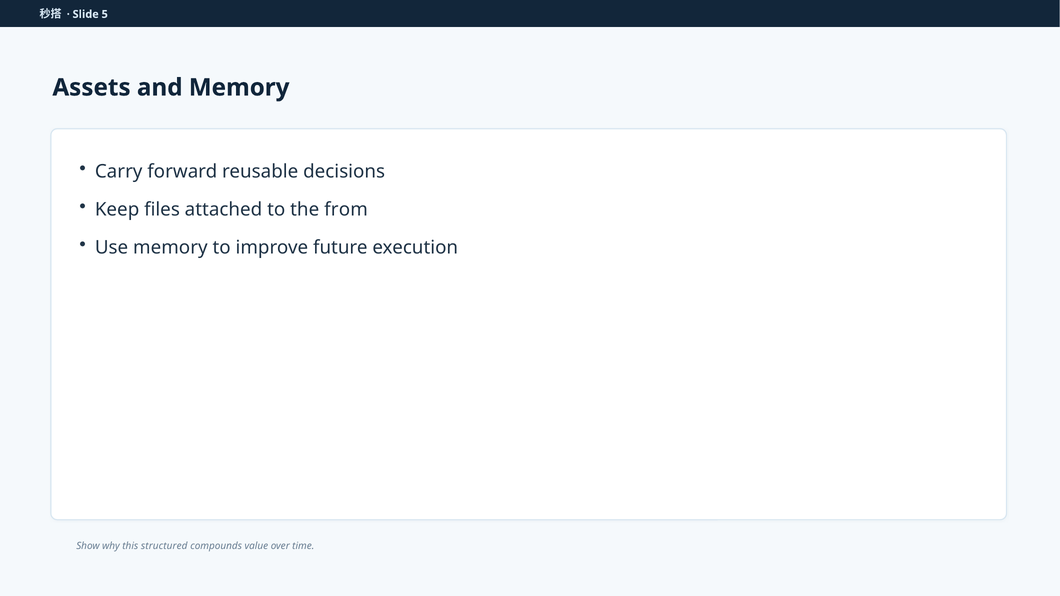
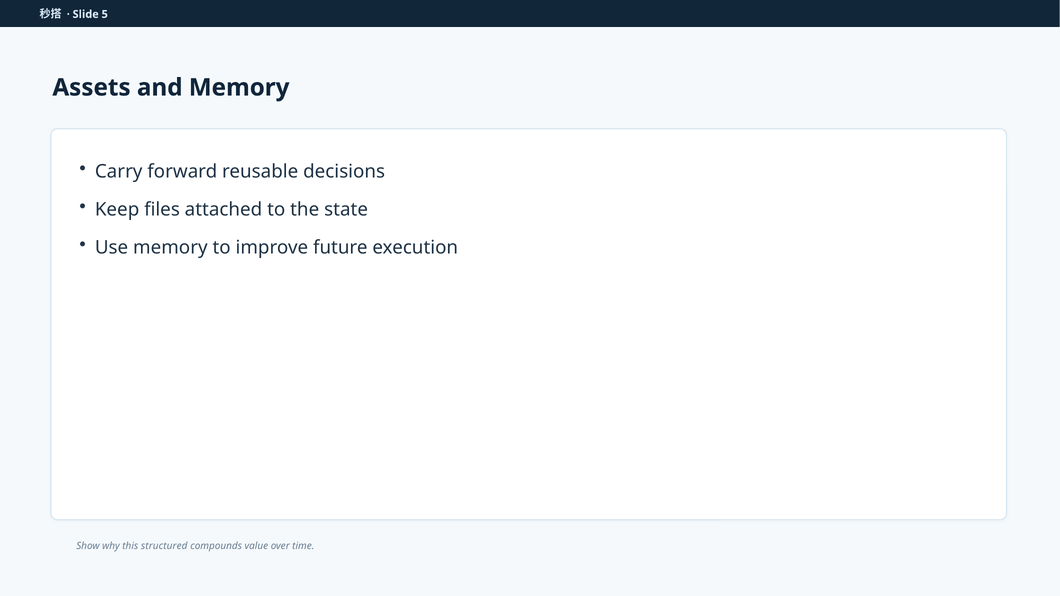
from: from -> state (346, 210)
